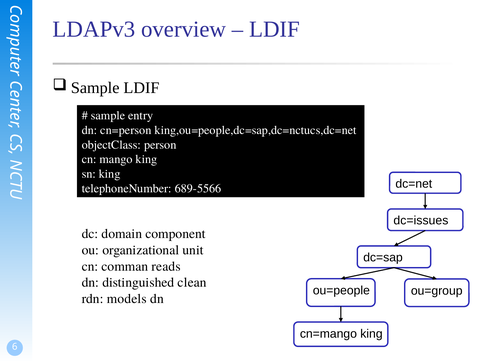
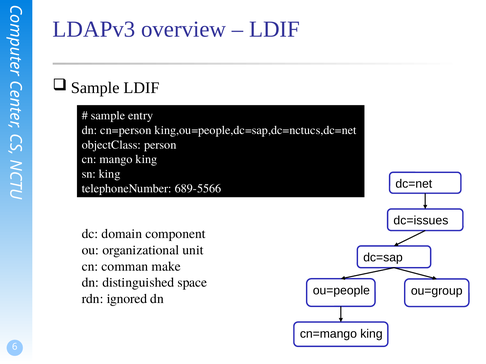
reads: reads -> make (166, 267)
clean: clean -> space (192, 283)
models: models -> ignored (127, 299)
